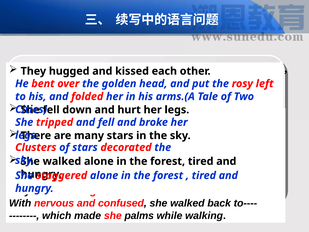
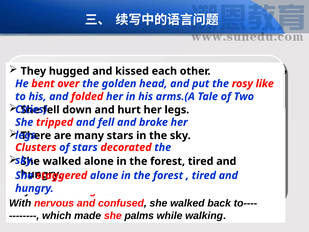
left: left -> like (265, 84)
